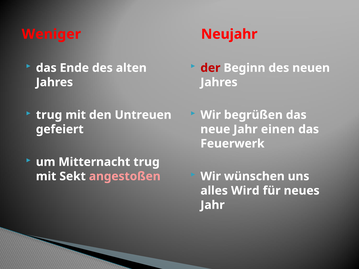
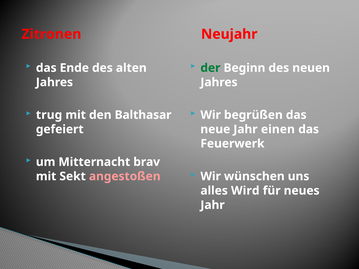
Weniger: Weniger -> Zitronen (51, 34)
der colour: red -> green (210, 68)
Untreuen: Untreuen -> Balthasar (143, 115)
Mitternacht trug: trug -> brav (147, 162)
